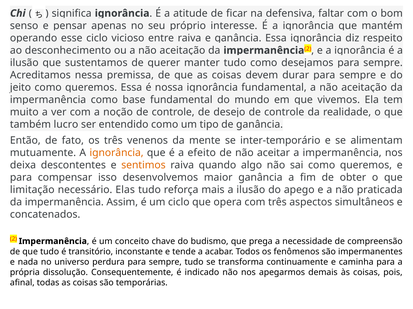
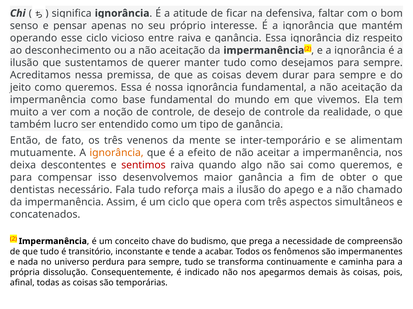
sentimos colour: orange -> red (143, 165)
limitação: limitação -> dentistas (32, 190)
Elas: Elas -> Fala (125, 190)
praticada: praticada -> chamado (380, 190)
